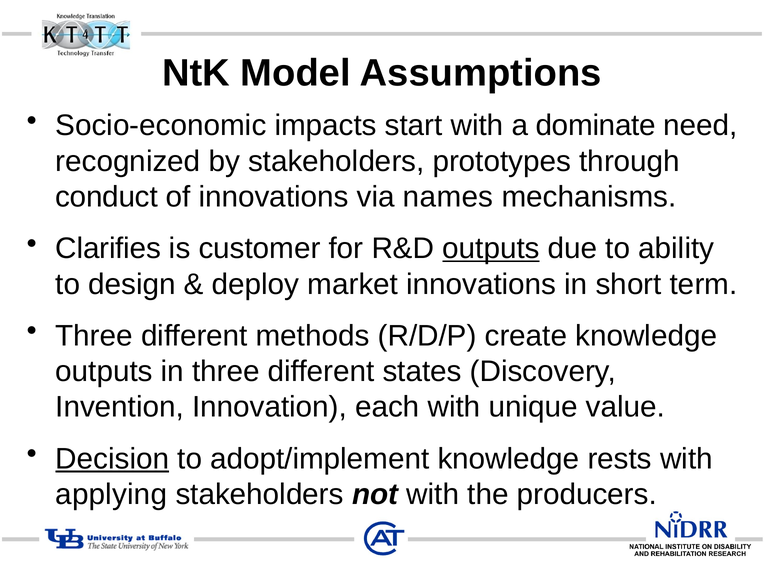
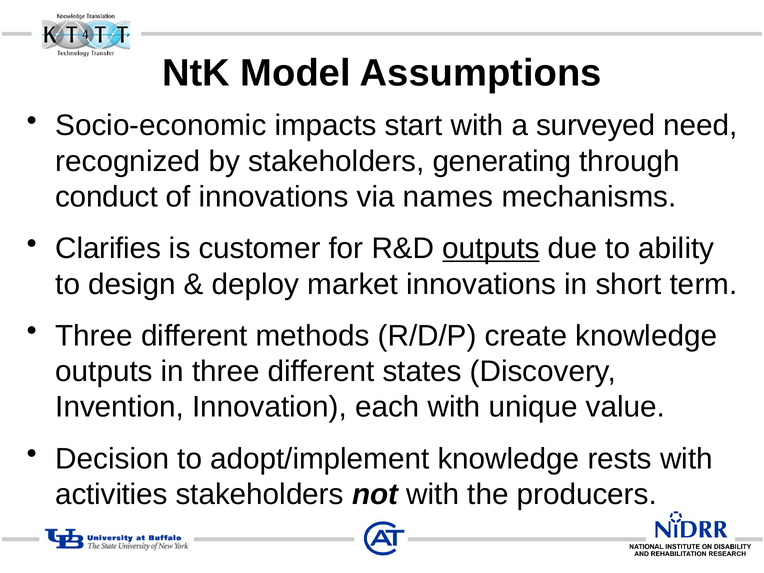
dominate: dominate -> surveyed (596, 126)
prototypes: prototypes -> generating (502, 161)
Decision underline: present -> none (112, 459)
applying: applying -> activities (111, 494)
